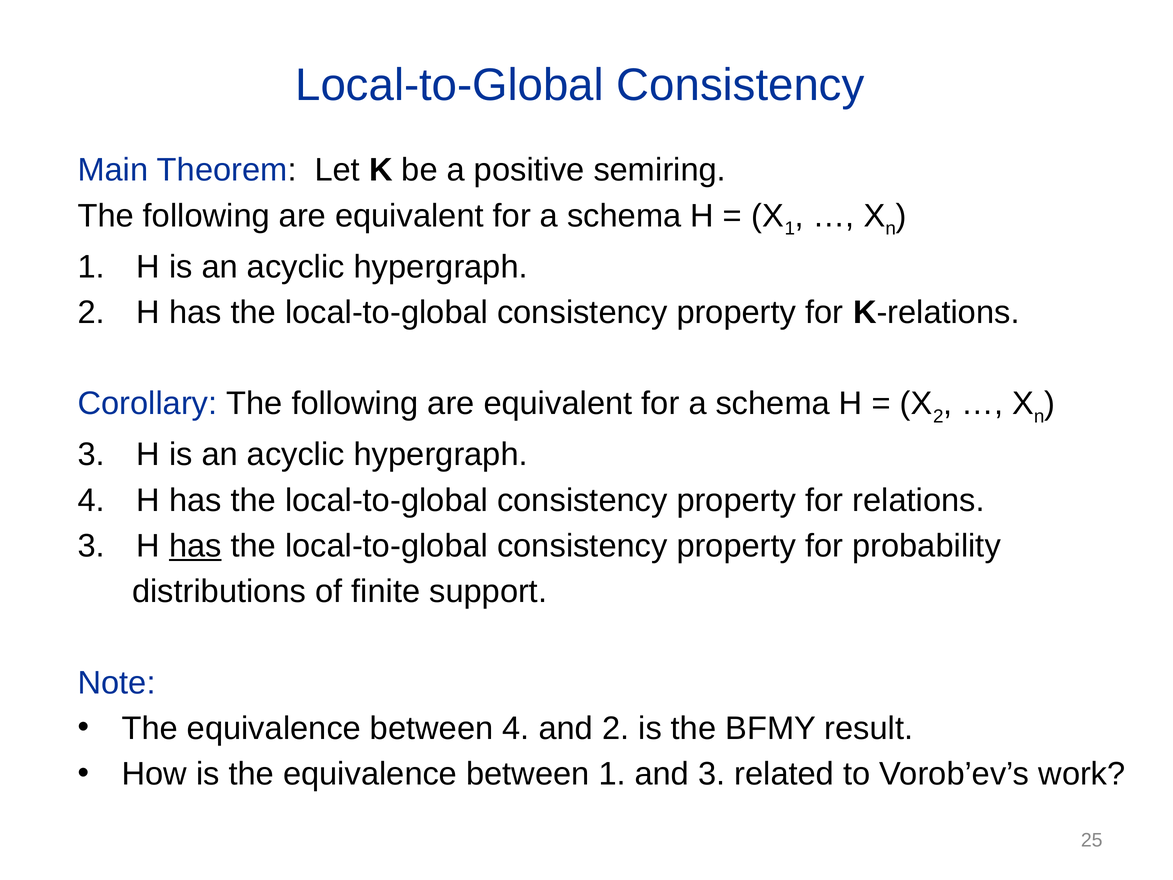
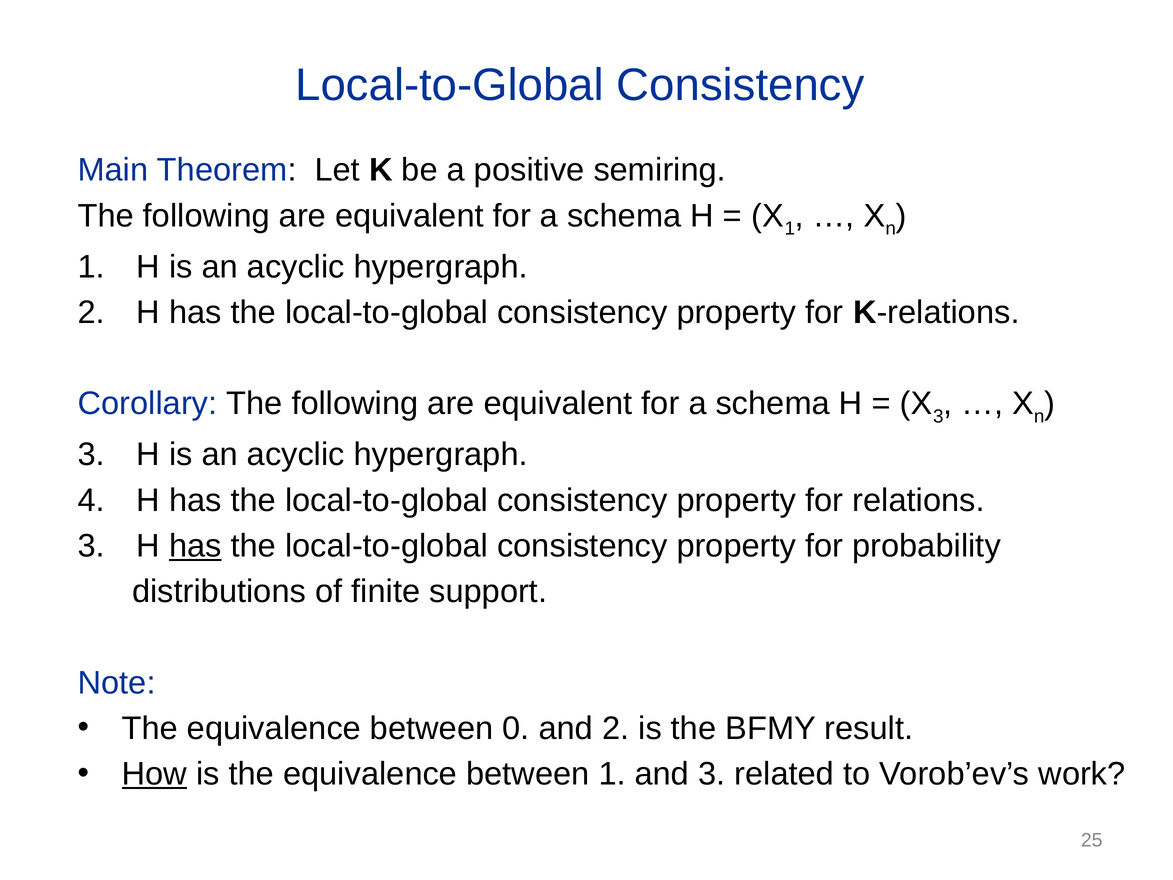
2: 2 -> 3 (938, 416)
between 4: 4 -> 0 (516, 728)
How underline: none -> present (154, 774)
